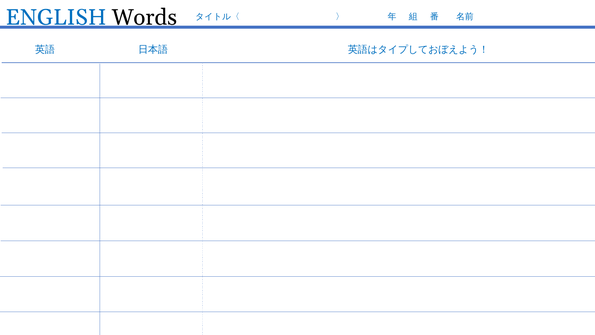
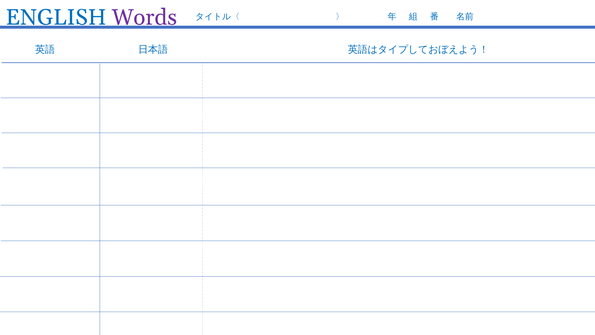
Words colour: black -> purple (144, 18)
